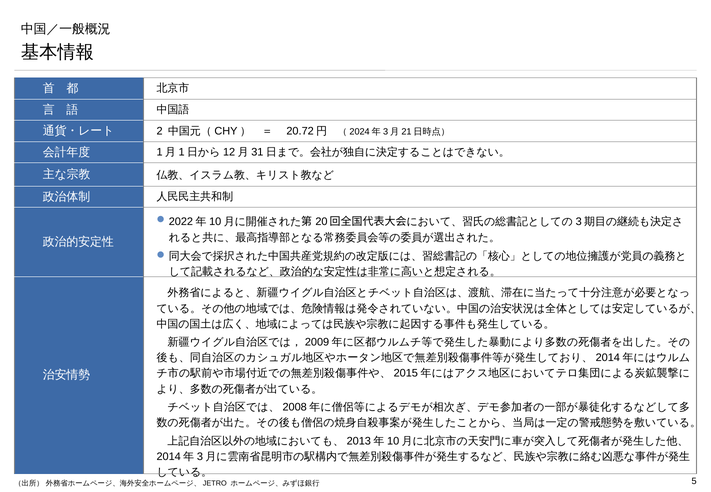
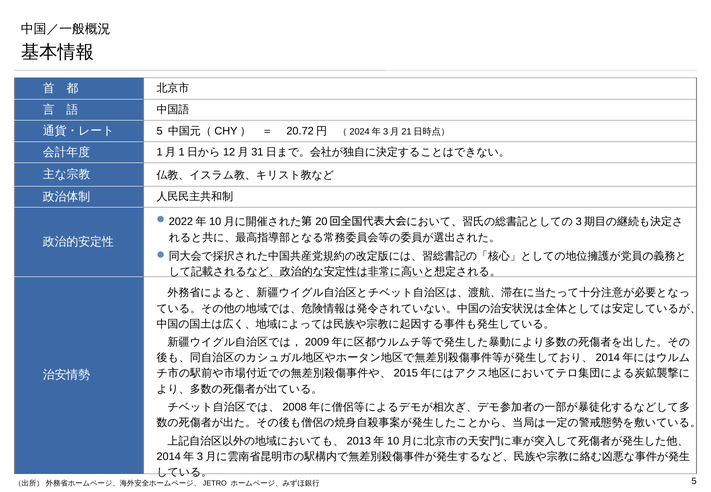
2: 2 -> 5 (160, 131)
